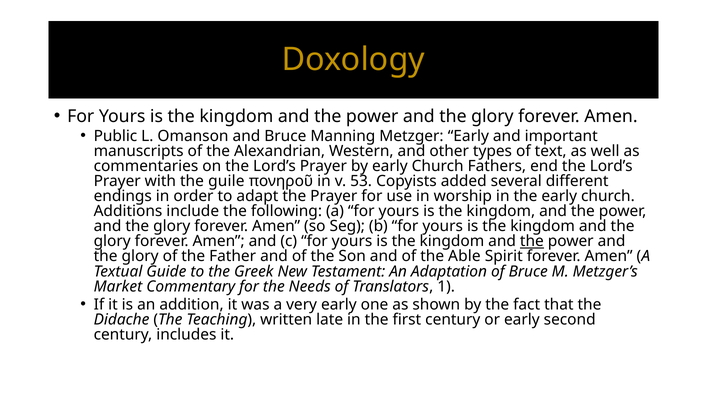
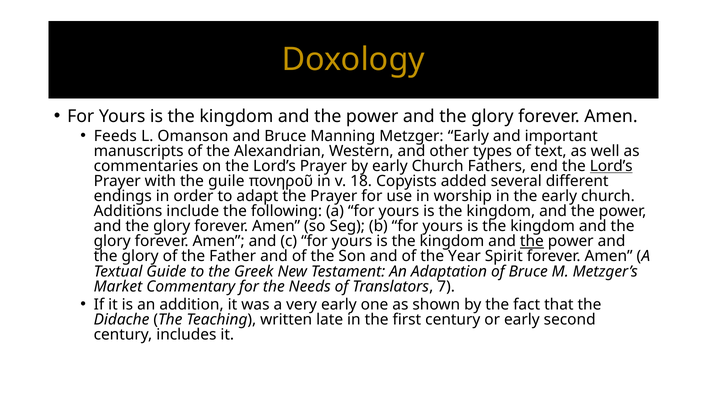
Public: Public -> Feeds (115, 136)
Lord’s underline: none -> present (611, 166)
53: 53 -> 18 (361, 181)
Able: Able -> Year (464, 256)
1: 1 -> 7 (446, 286)
